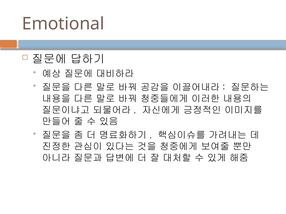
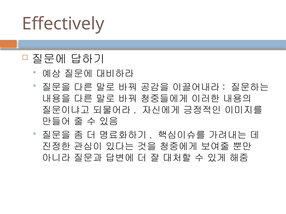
Emotional: Emotional -> Effectively (63, 24)
